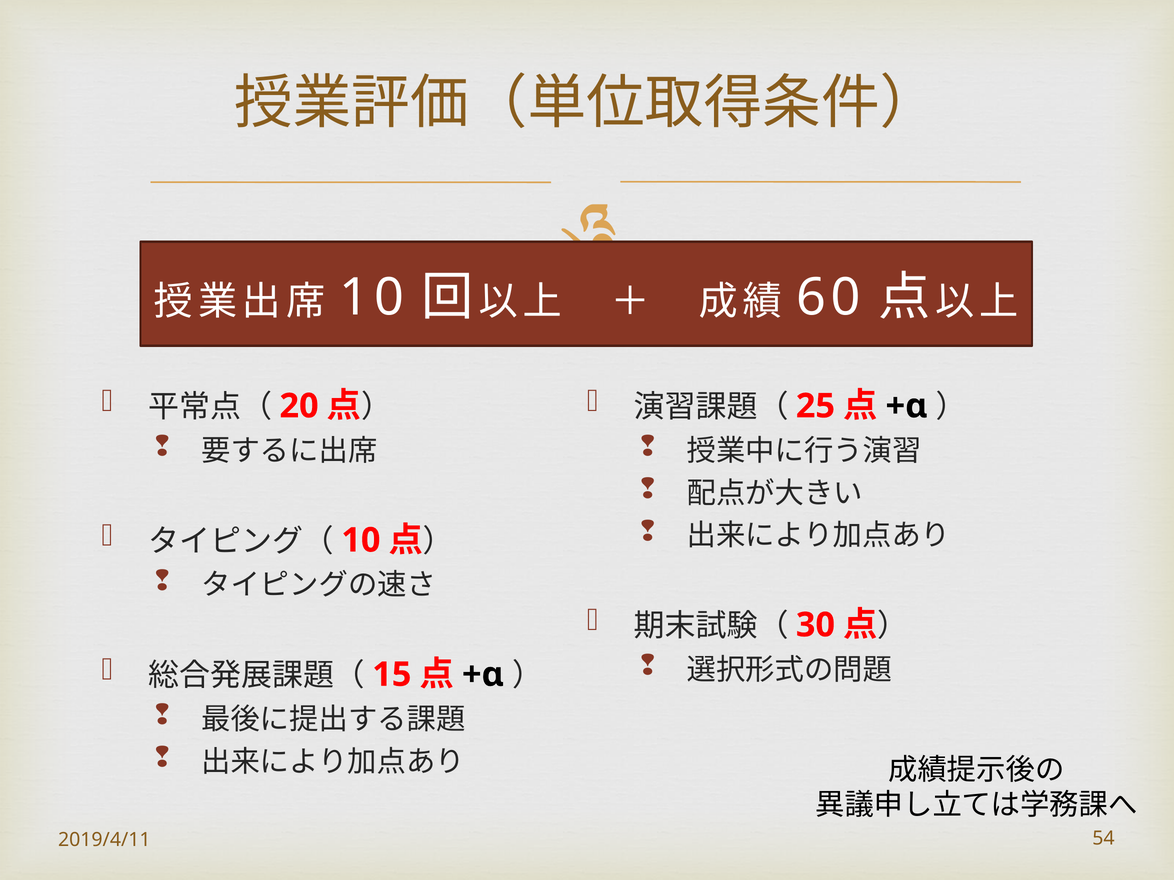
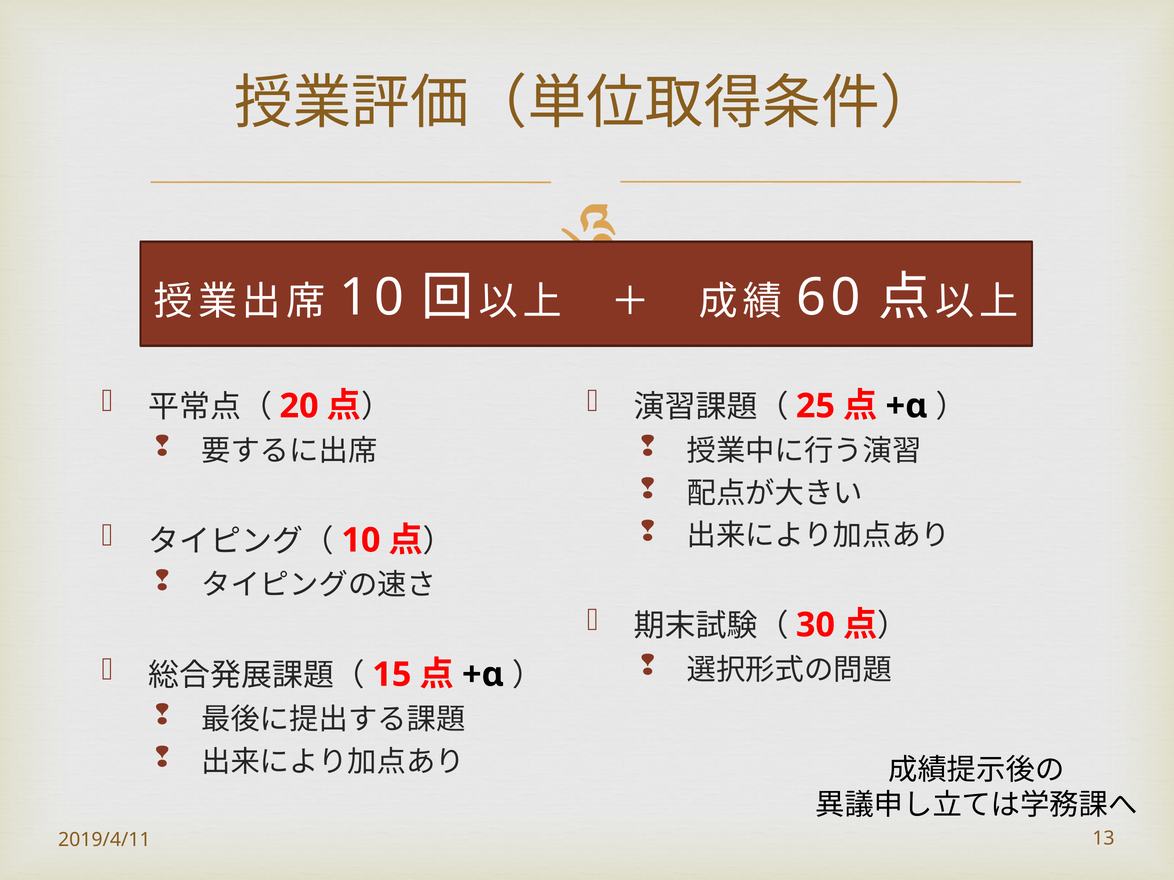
54: 54 -> 13 (1103, 839)
